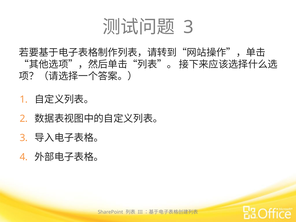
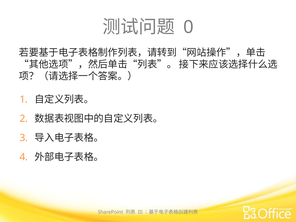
3: 3 -> 0 (188, 27)
